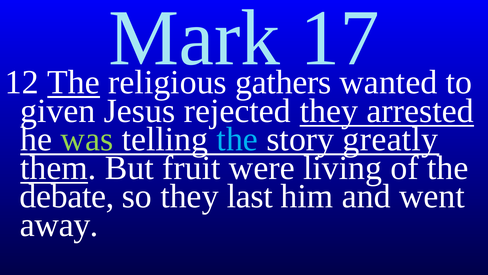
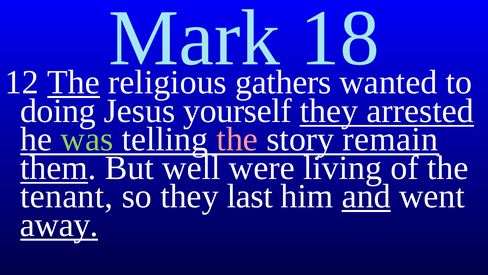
17: 17 -> 18 (340, 38)
given: given -> doing (58, 111)
rejected: rejected -> yourself (237, 111)
the colour: light blue -> pink (237, 139)
greatly: greatly -> remain (390, 139)
fruit: fruit -> well (191, 168)
debate: debate -> tenant (67, 196)
and underline: none -> present (366, 196)
away underline: none -> present (59, 225)
